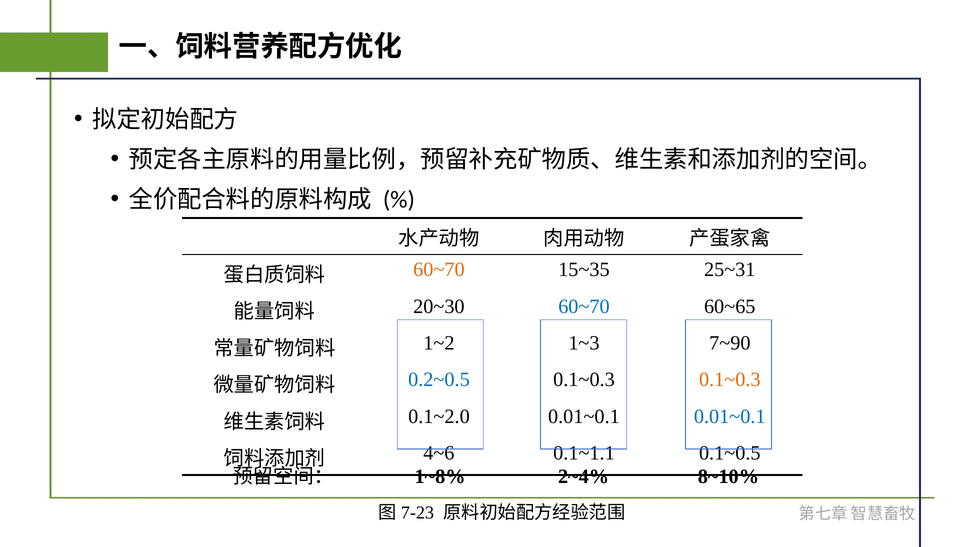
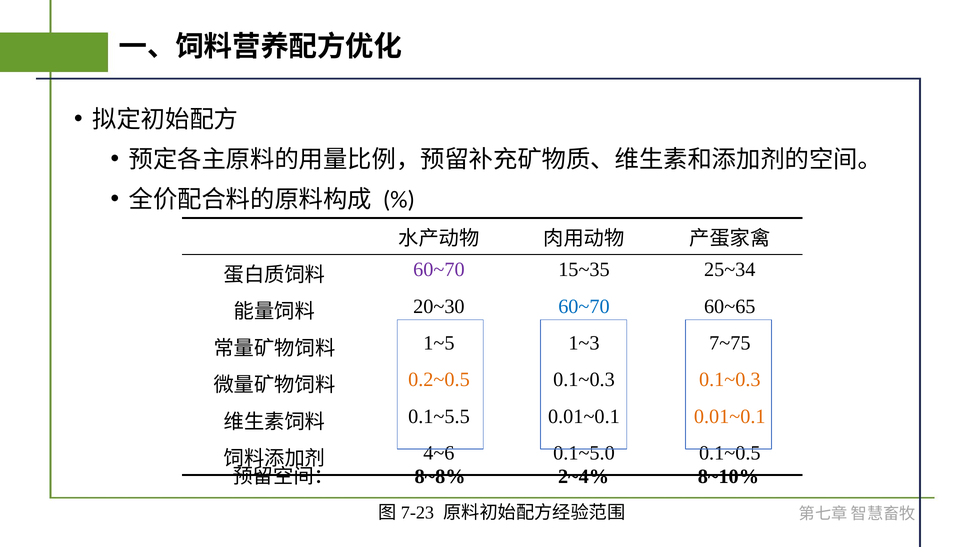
60~70 colour: orange -> purple (439, 269)
25~31: 25~31 -> 25~34 (730, 269)
1~2: 1~2 -> 1~5 (439, 343)
7~90: 7~90 -> 7~75 (730, 343)
0.2~0.5 colour: blue -> orange (439, 380)
0.1~2.0: 0.1~2.0 -> 0.1~5.5 (439, 416)
0.01~0.1 colour: blue -> orange (730, 416)
0.1~1.1: 0.1~1.1 -> 0.1~5.0 (584, 453)
1~8%: 1~8% -> 8~8% (440, 476)
